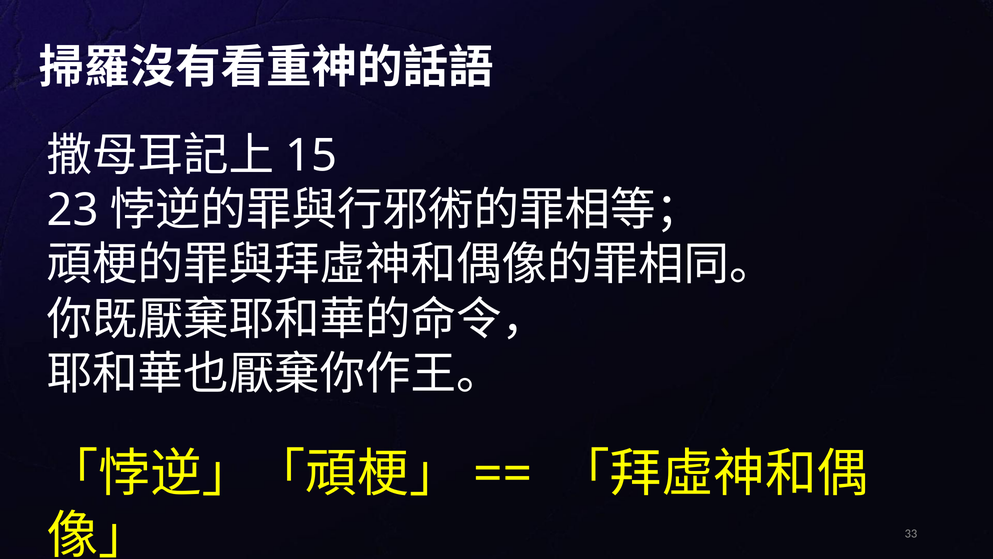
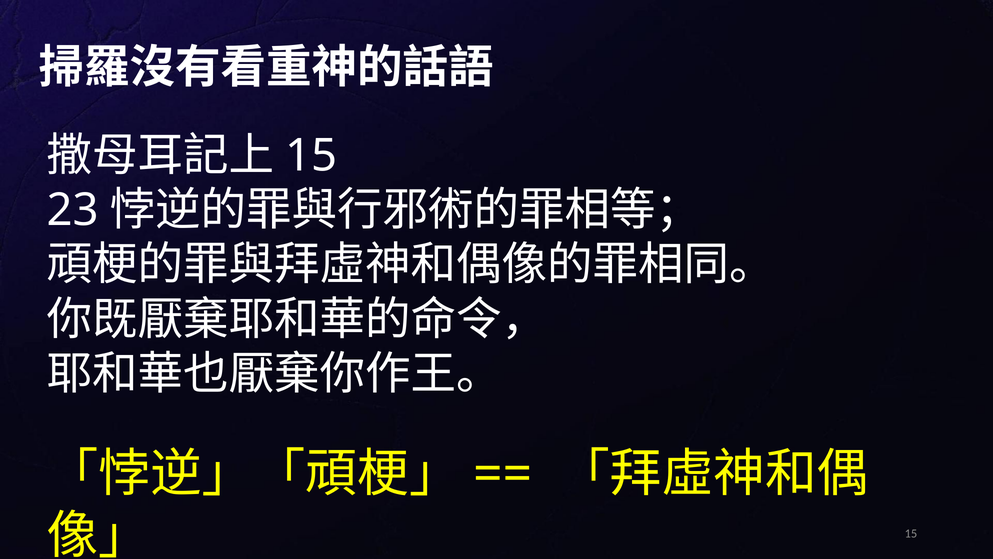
33: 33 -> 15 (911, 533)
